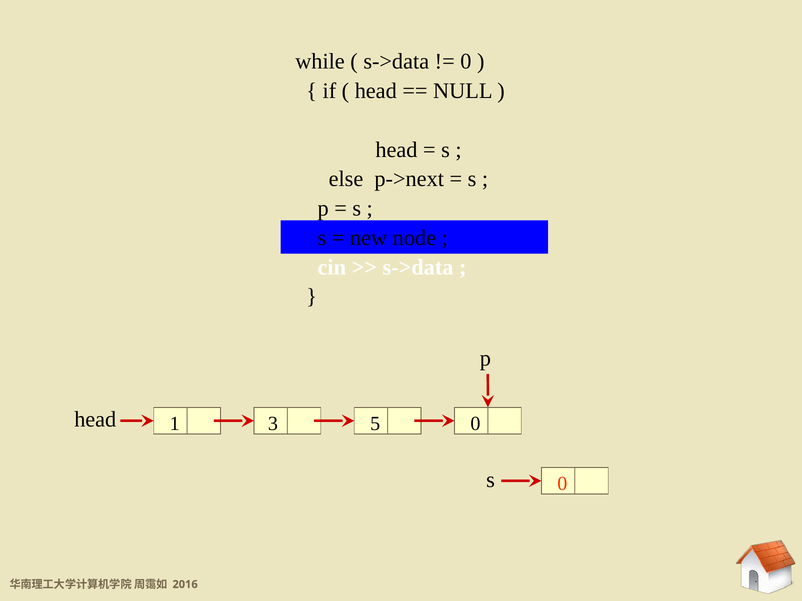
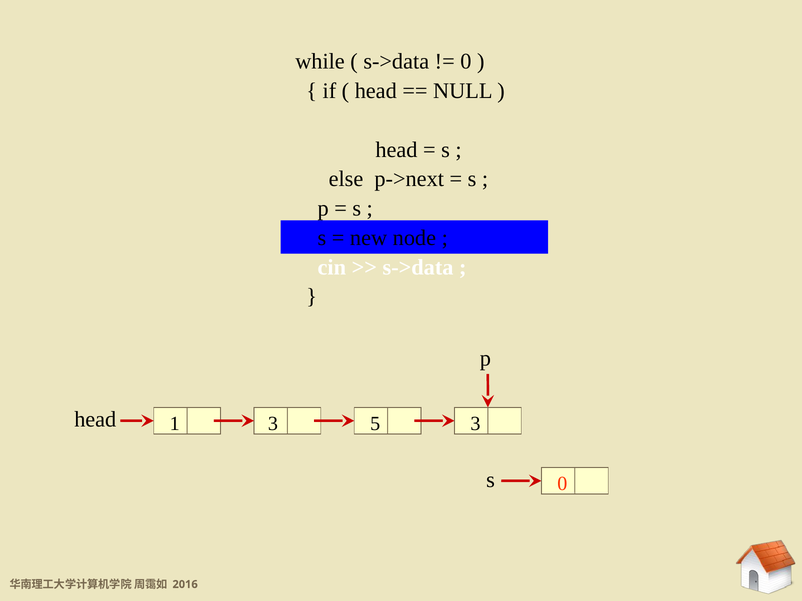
5 0: 0 -> 3 (475, 424)
